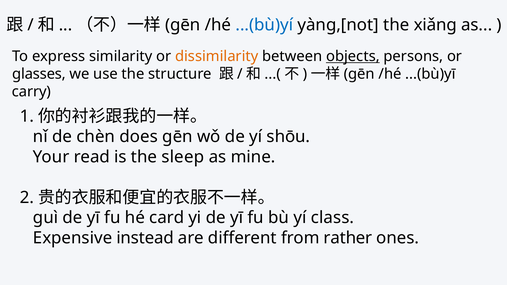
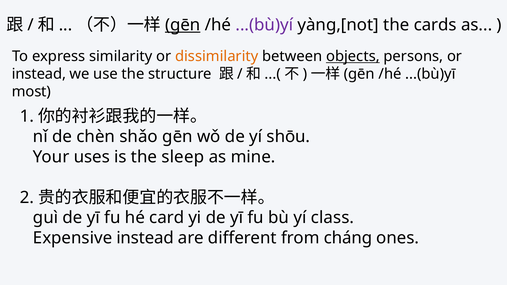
gēn underline: none -> present (183, 25)
...(bù)yí colour: blue -> purple (264, 25)
xiǎng: xiǎng -> cards (435, 25)
glasses: glasses -> instead (39, 74)
carry: carry -> most (31, 92)
does: does -> shǎo (139, 137)
read: read -> uses (92, 157)
rather: rather -> cháng (348, 238)
